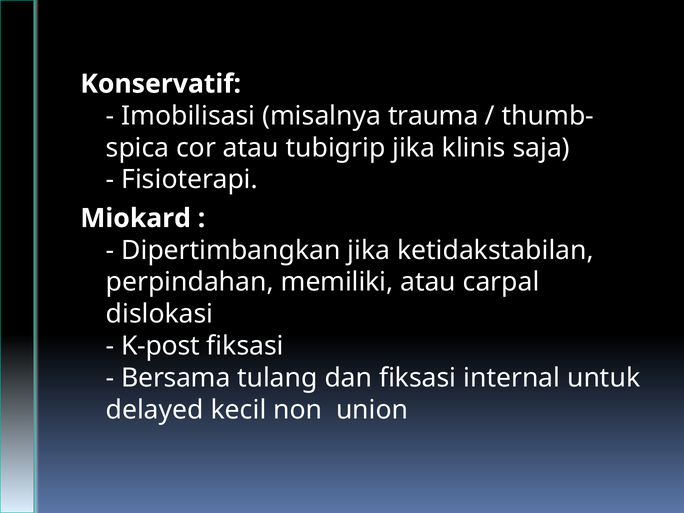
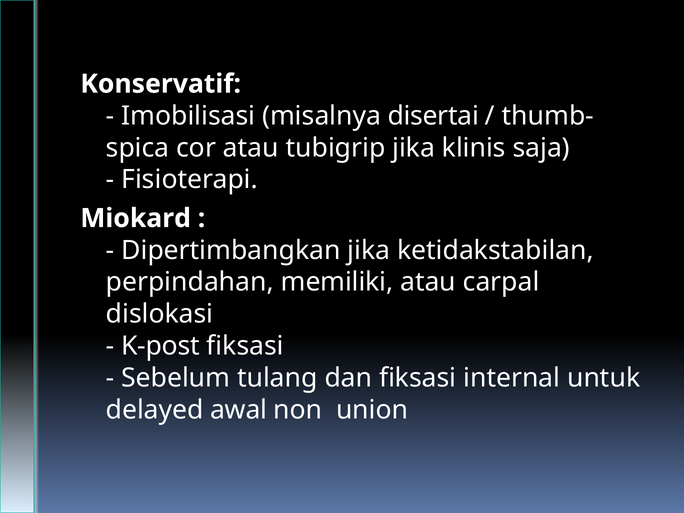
trauma: trauma -> disertai (433, 116)
Bersama: Bersama -> Sebelum (176, 378)
kecil: kecil -> awal (239, 410)
